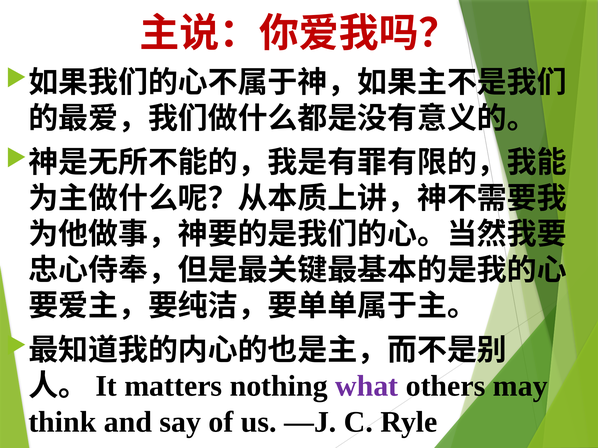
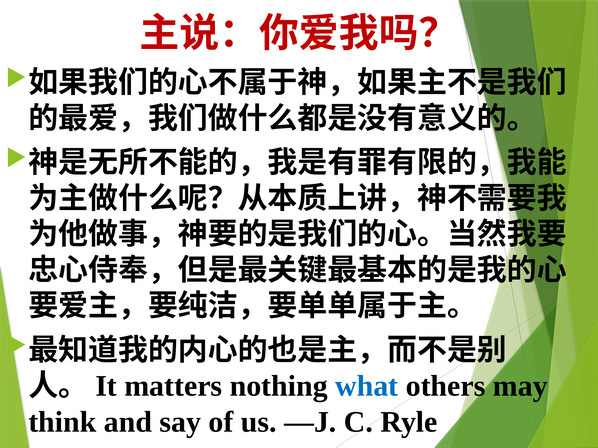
what colour: purple -> blue (367, 386)
